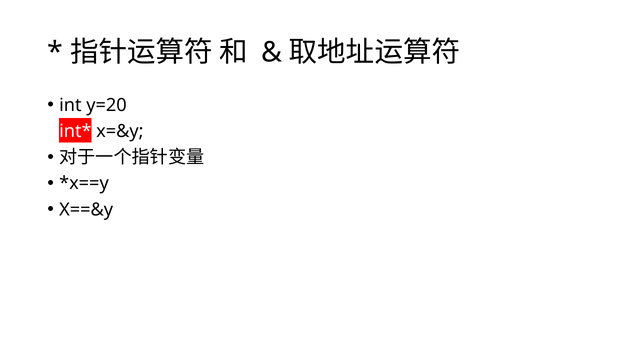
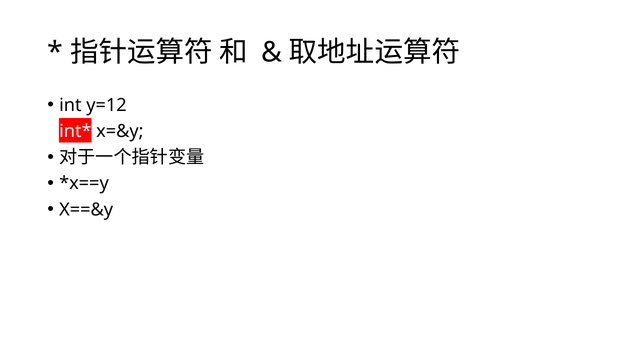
y=20: y=20 -> y=12 (106, 105)
